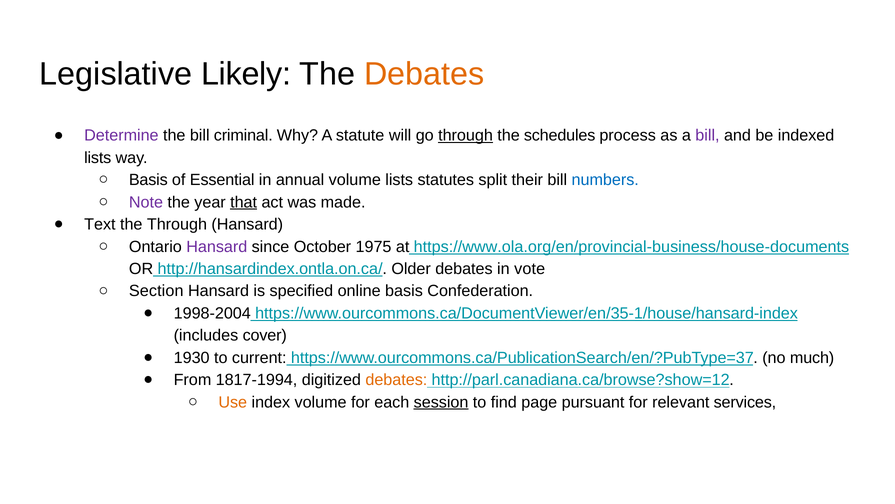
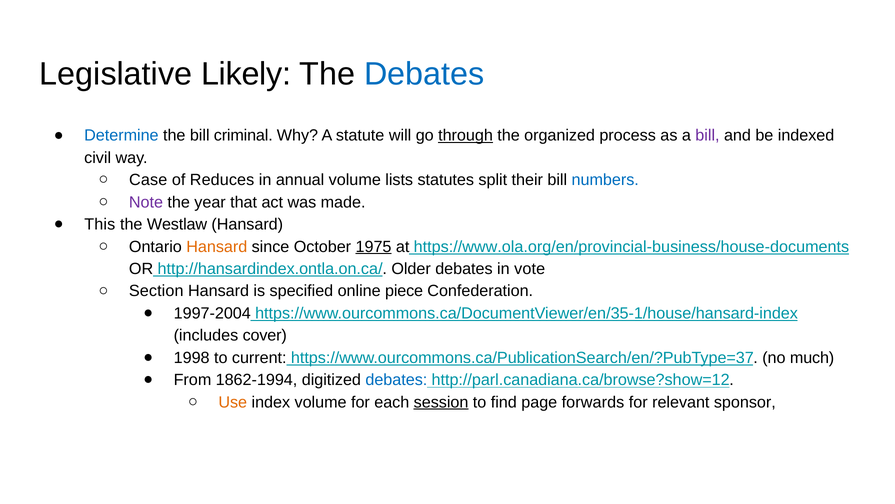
Debates colour: orange -> blue (424, 74)
Determine colour: purple -> blue (121, 135)
schedules: schedules -> organized (560, 135)
lists: lists -> civil (98, 158)
Basis: Basis -> Case (148, 180)
Essential: Essential -> Reduces (222, 180)
that underline: present -> none (244, 202)
Text: Text -> This (100, 224)
the Through: Through -> Westlaw (177, 224)
Hansard colour: purple -> orange (217, 246)
1975 underline: none -> present (374, 246)
online basis: basis -> piece (404, 291)
1998-2004: 1998-2004 -> 1997-2004 (212, 313)
1930: 1930 -> 1998 (192, 357)
1817-1994: 1817-1994 -> 1862-1994 (256, 380)
debates colour: orange -> blue (396, 380)
pursuant: pursuant -> forwards (593, 402)
services: services -> sponsor (745, 402)
